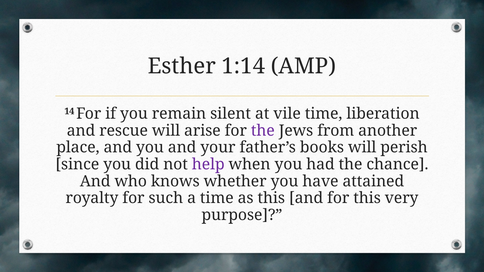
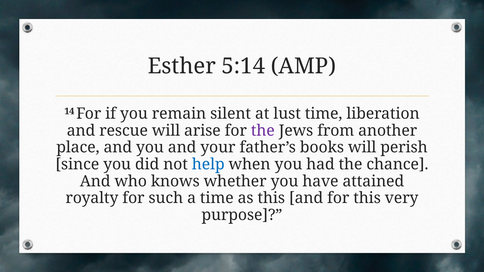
1:14: 1:14 -> 5:14 (243, 66)
vile: vile -> lust (287, 114)
help colour: purple -> blue (208, 164)
